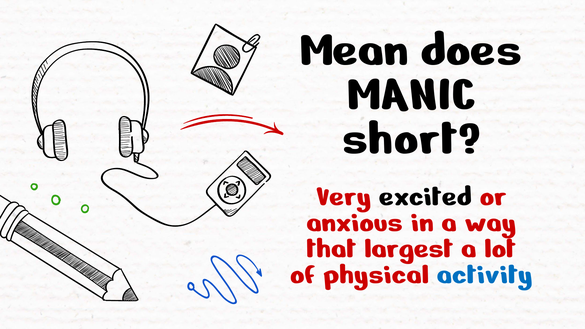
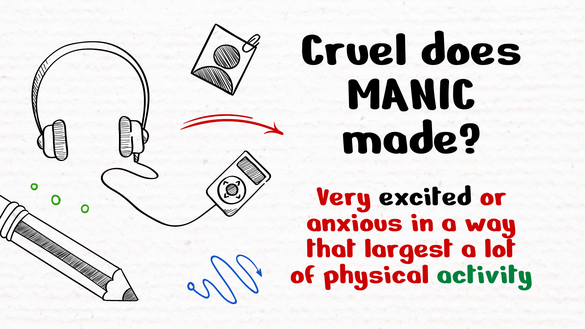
Mean: Mean -> Cruel (354, 48)
short: short -> made (411, 136)
activity colour: blue -> green (485, 273)
